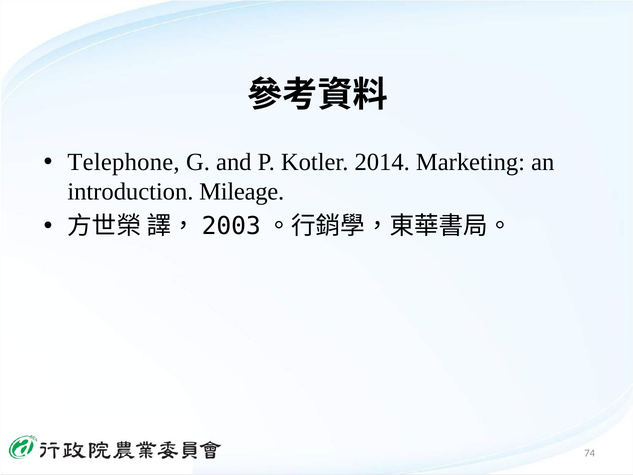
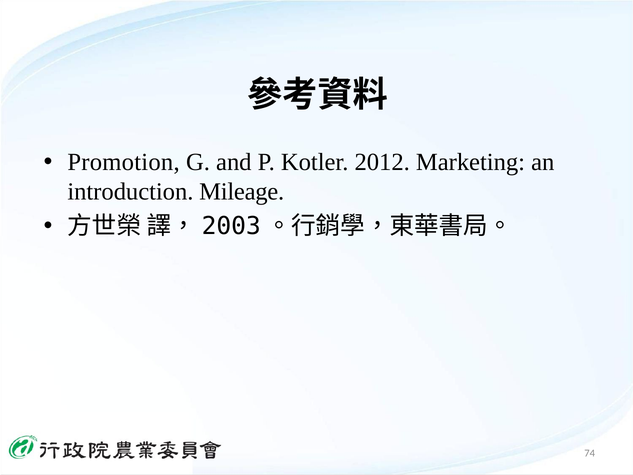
Telephone: Telephone -> Promotion (124, 162)
2014: 2014 -> 2012 (382, 162)
